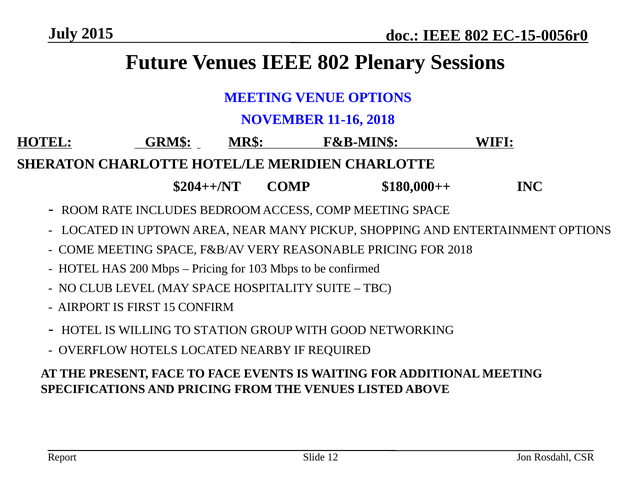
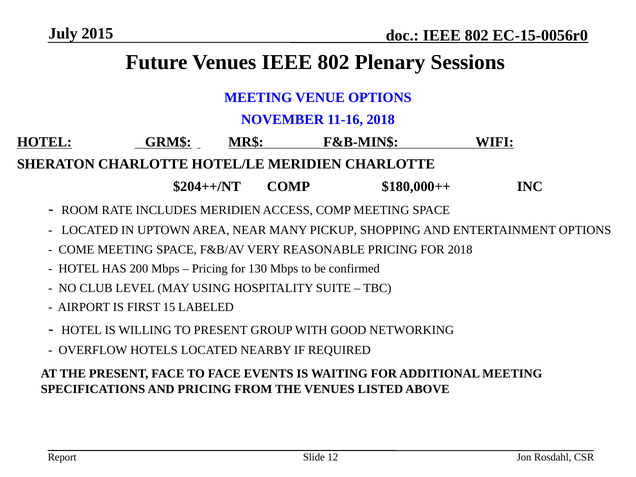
INCLUDES BEDROOM: BEDROOM -> MERIDIEN (230, 210)
103: 103 -> 130 (258, 269)
MAY SPACE: SPACE -> USING (211, 288)
CONFIRM: CONFIRM -> LABELED (206, 307)
TO STATION: STATION -> PRESENT (221, 330)
